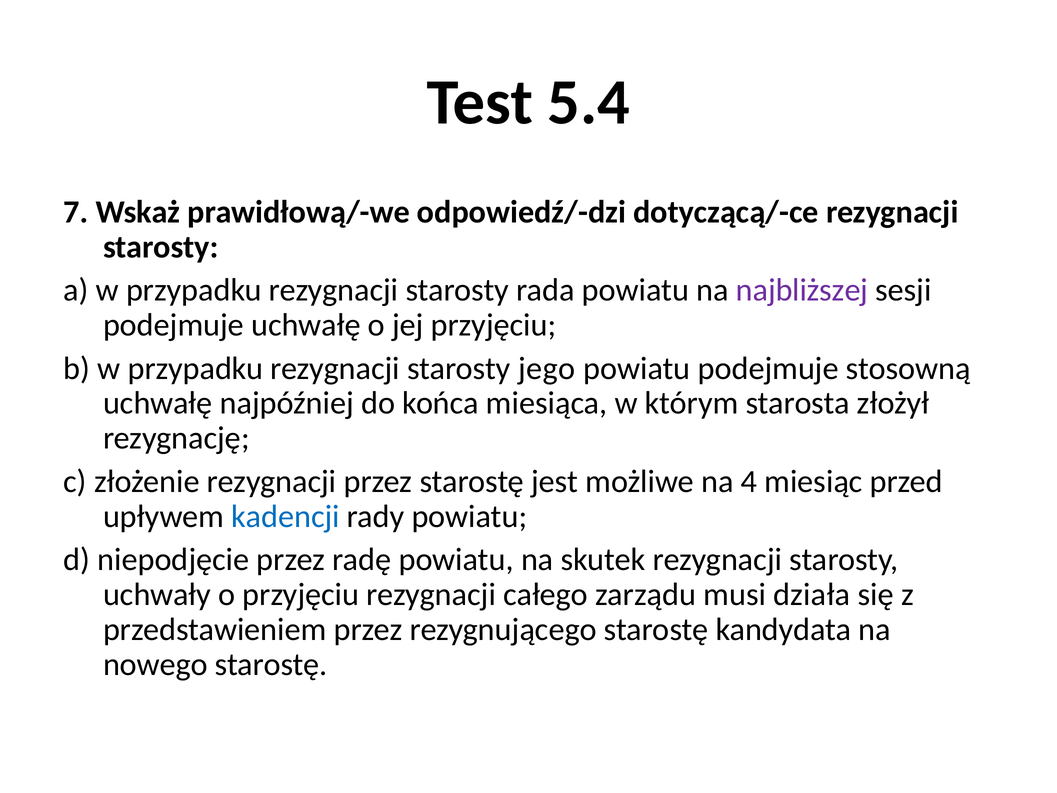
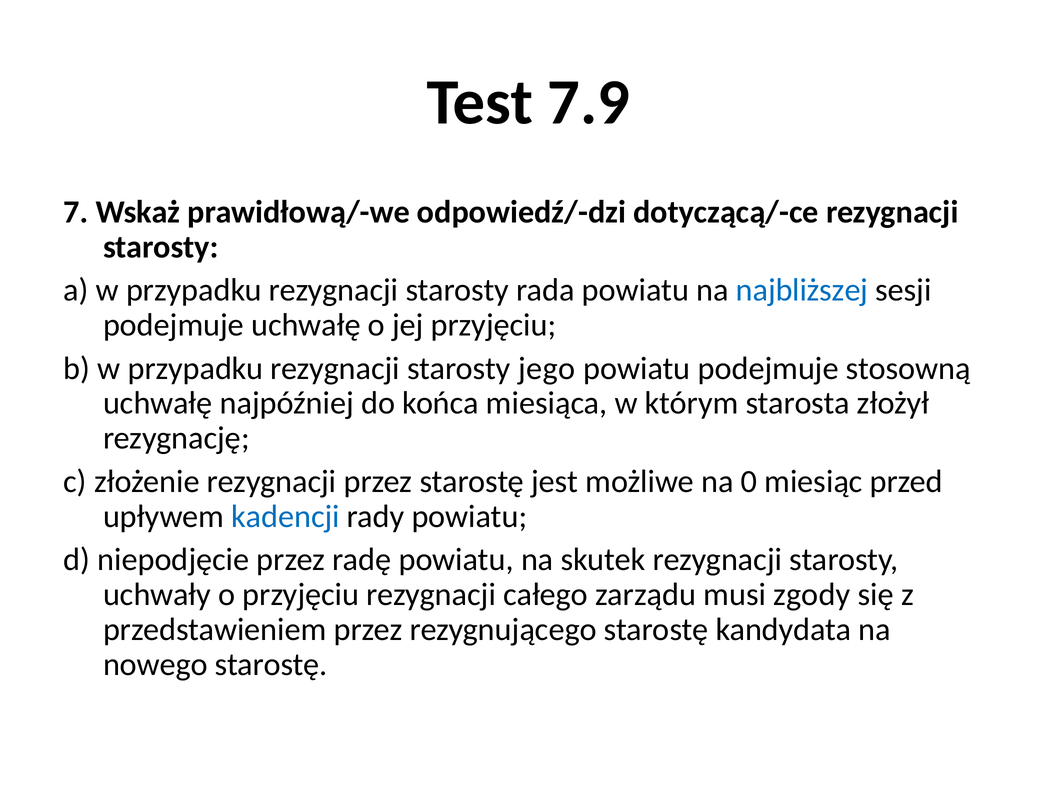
5.4: 5.4 -> 7.9 (589, 102)
najbliższej colour: purple -> blue (802, 290)
4: 4 -> 0 (749, 481)
działa: działa -> zgody (812, 594)
